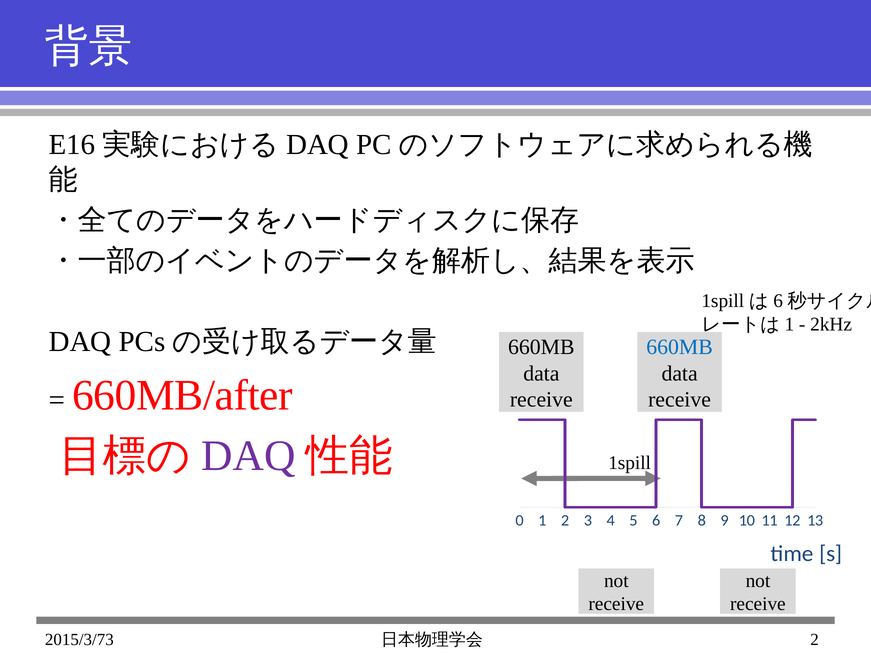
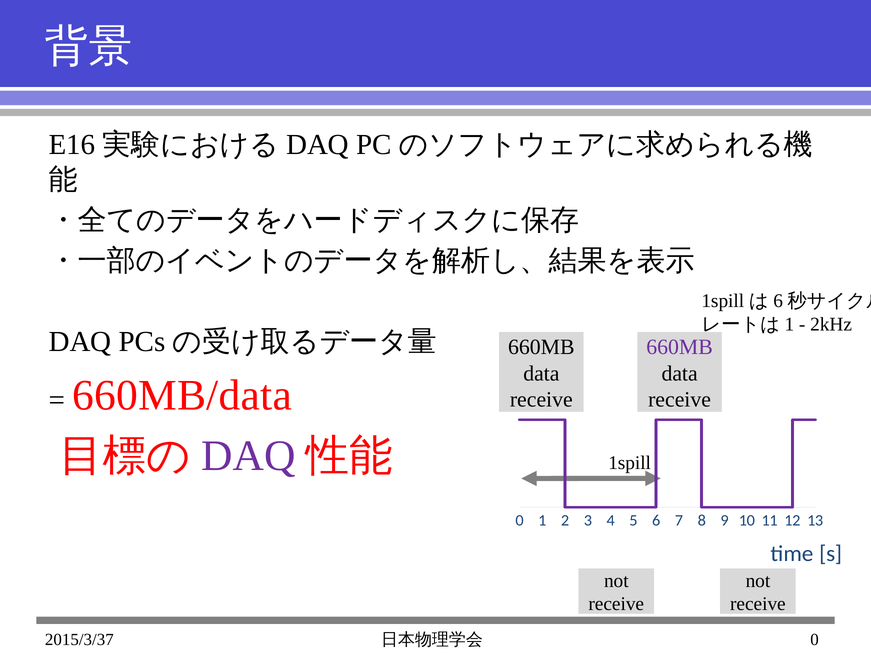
660MB colour: blue -> purple (680, 347)
660MB/after: 660MB/after -> 660MB/data (182, 395)
2015/3/73: 2015/3/73 -> 2015/3/37 (79, 640)
2: 2 -> 0 (815, 640)
